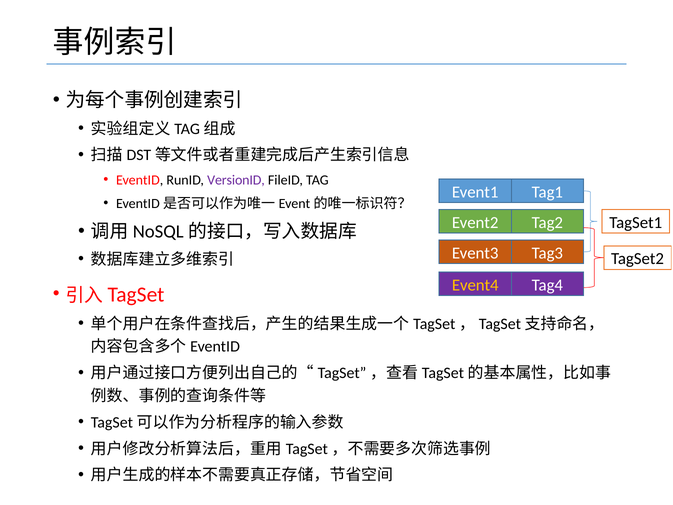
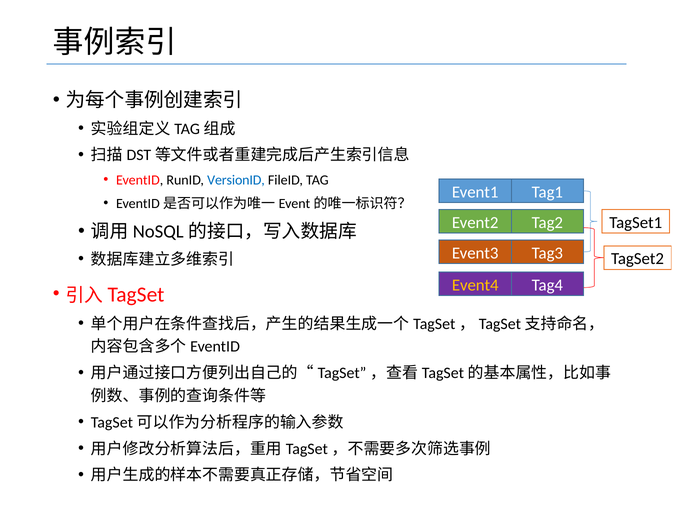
VersionID colour: purple -> blue (236, 180)
